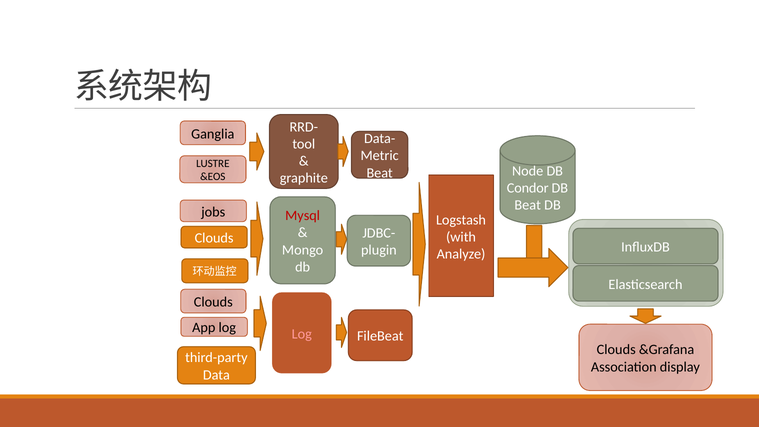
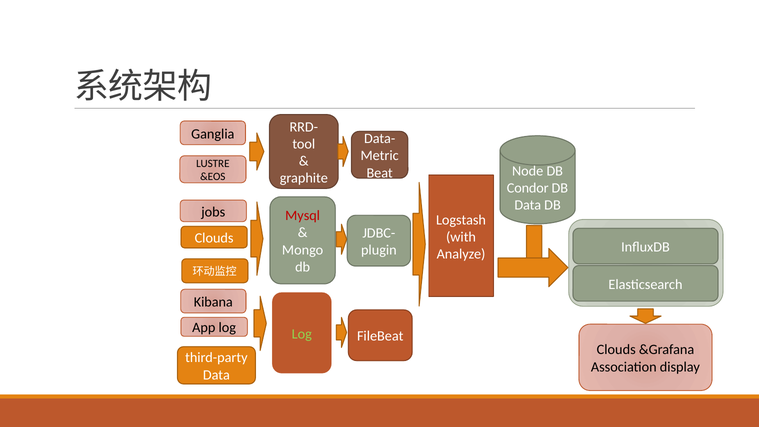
Beat: Beat -> Data (528, 205)
Clouds: Clouds -> Kibana (213, 302)
Log colour: pink -> light green (302, 334)
